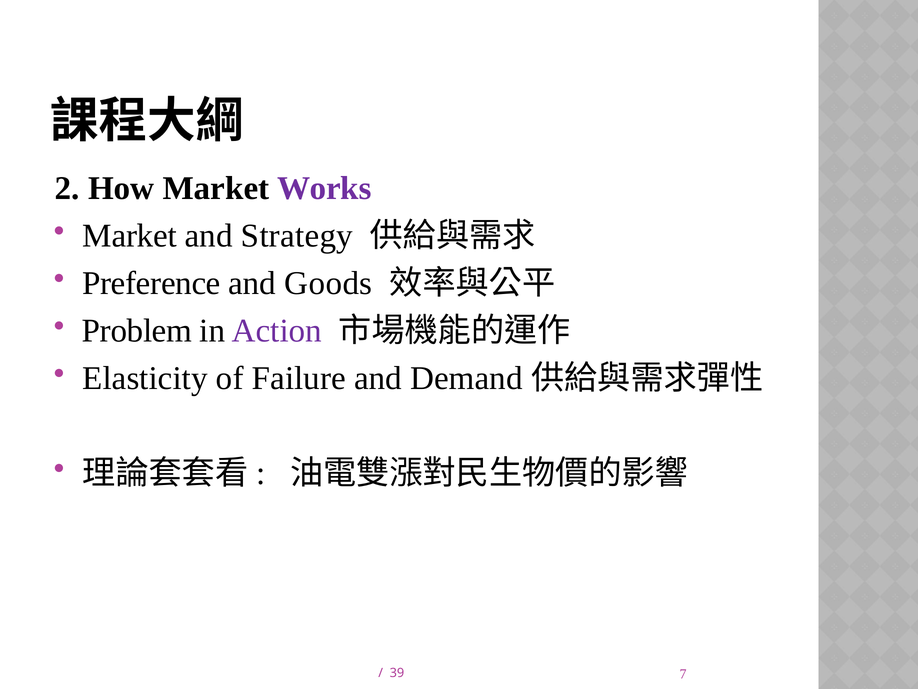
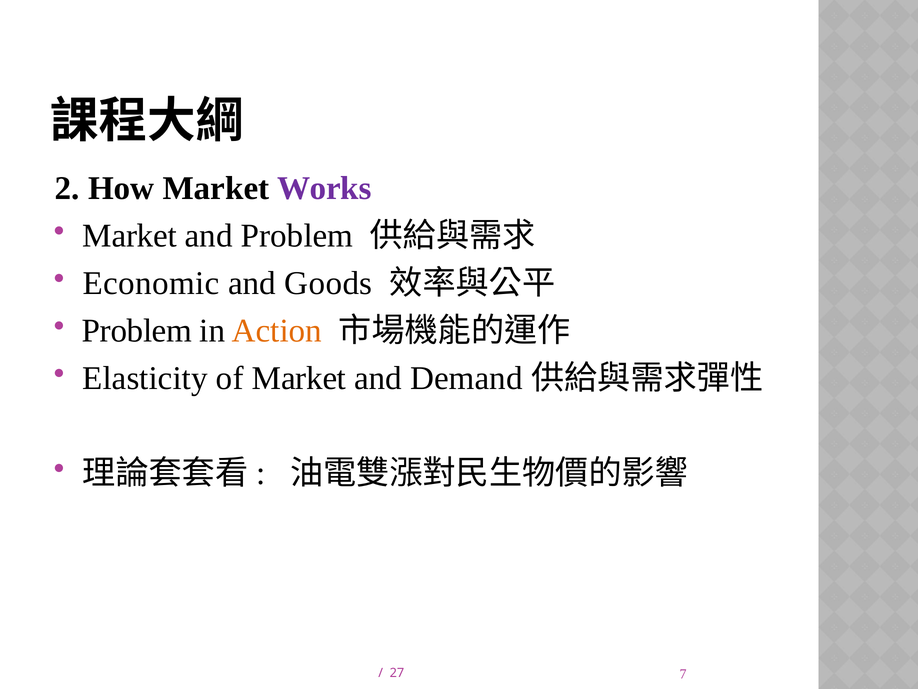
and Strategy: Strategy -> Problem (297, 236)
Preference: Preference -> Economic (151, 283)
Action colour: purple -> orange (277, 331)
of Failure: Failure -> Market (299, 378)
39: 39 -> 27 (397, 673)
